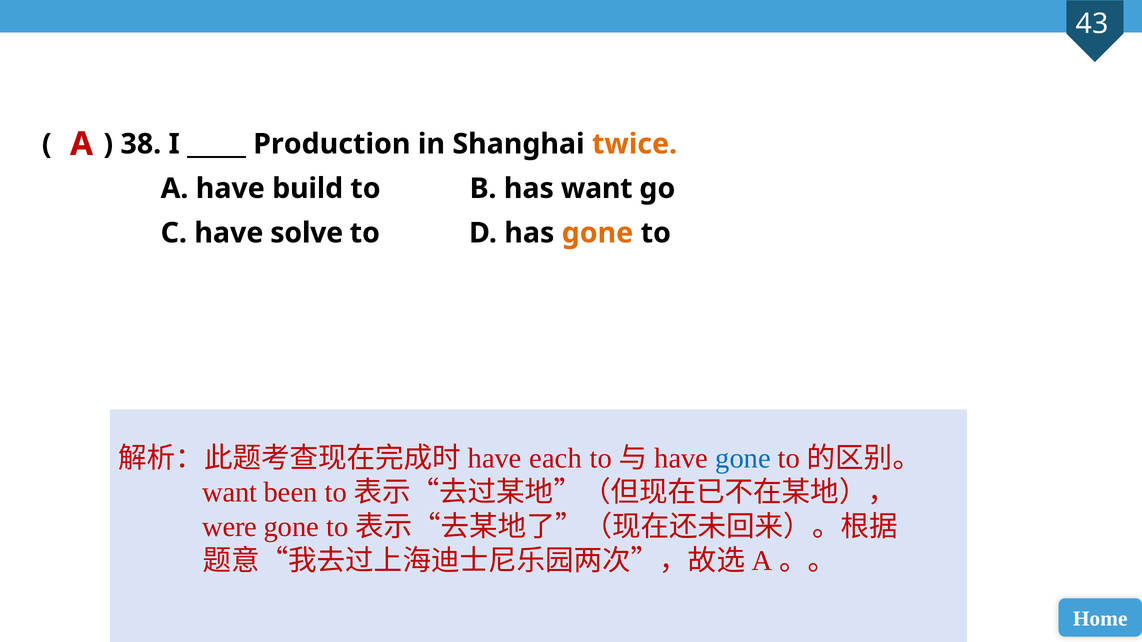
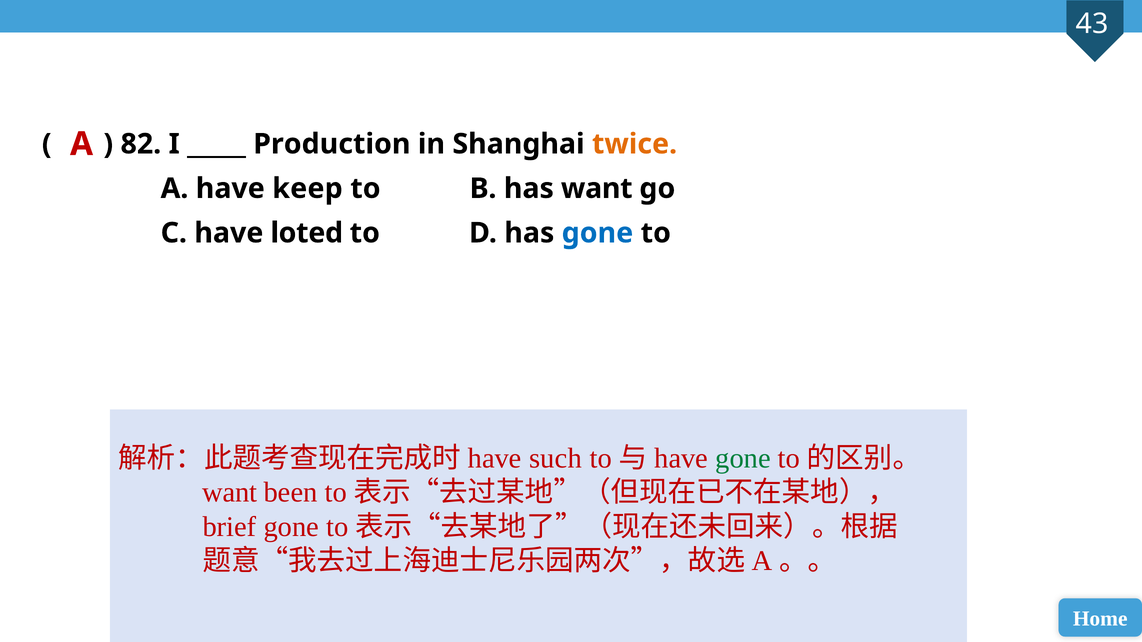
38: 38 -> 82 (141, 144)
build: build -> keep (307, 189)
solve: solve -> loted (307, 233)
gone colour: orange -> blue (597, 233)
each: each -> such (556, 459)
gone colour: blue -> green (743, 459)
were: were -> brief (230, 527)
